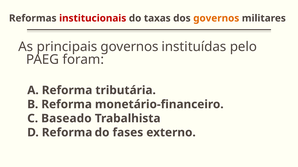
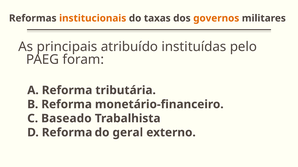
institucionais colour: red -> orange (93, 18)
principais governos: governos -> atribuído (129, 47)
fases: fases -> geral (128, 133)
